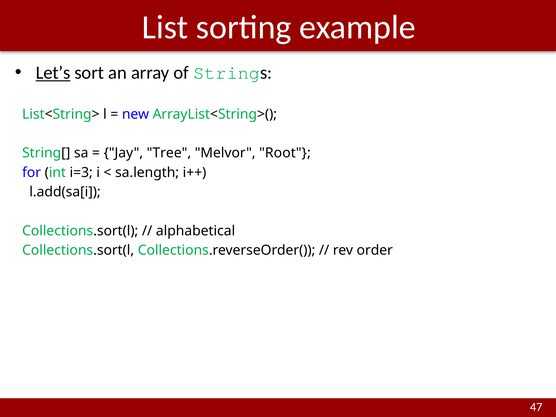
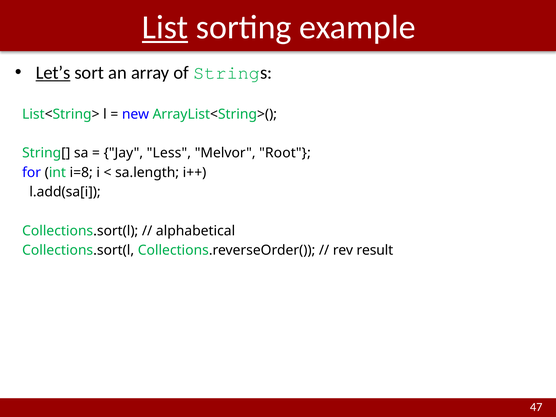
List underline: none -> present (165, 27)
Tree: Tree -> Less (169, 153)
i=3: i=3 -> i=8 (81, 173)
order: order -> result (375, 250)
